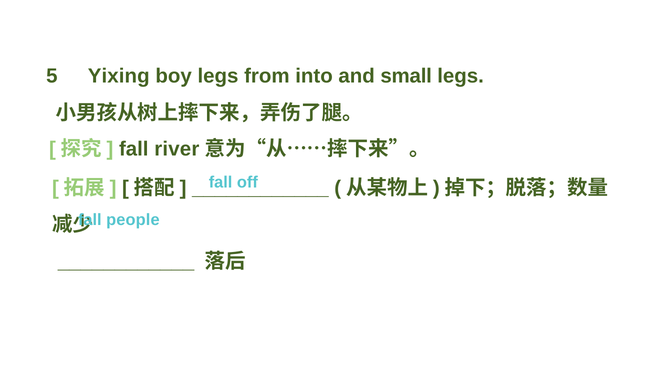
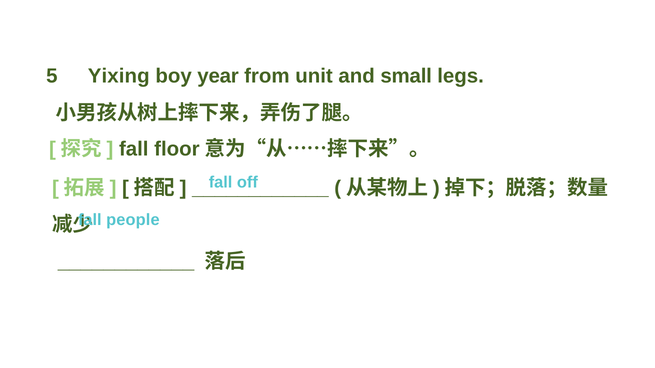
boy legs: legs -> year (218, 76)
into: into -> unit (314, 76)
river: river -> floor (177, 149)
